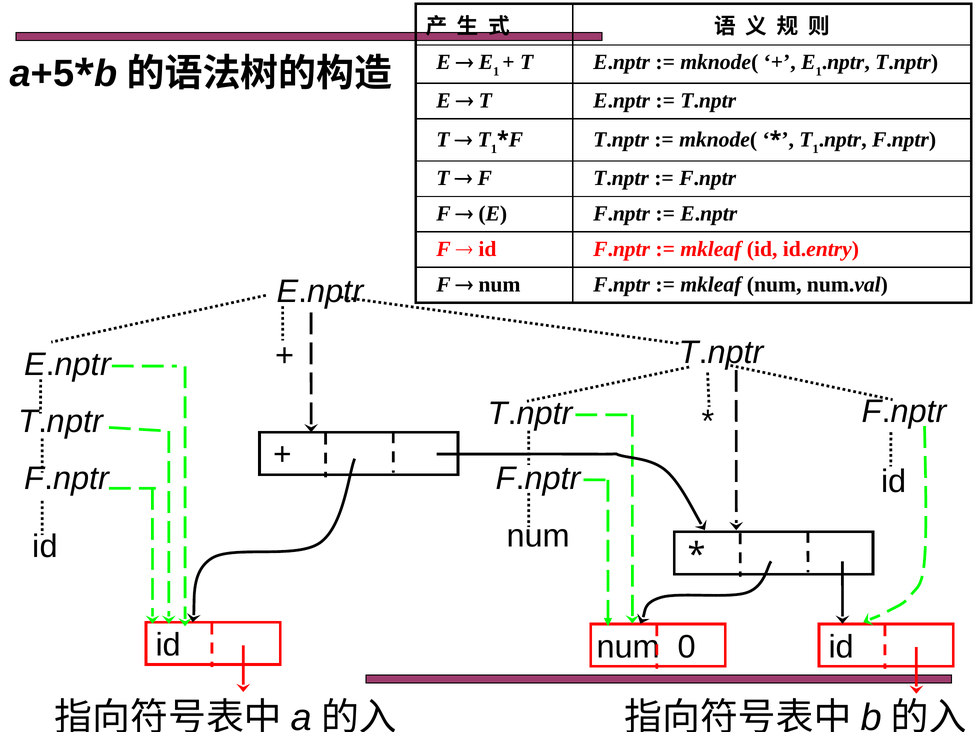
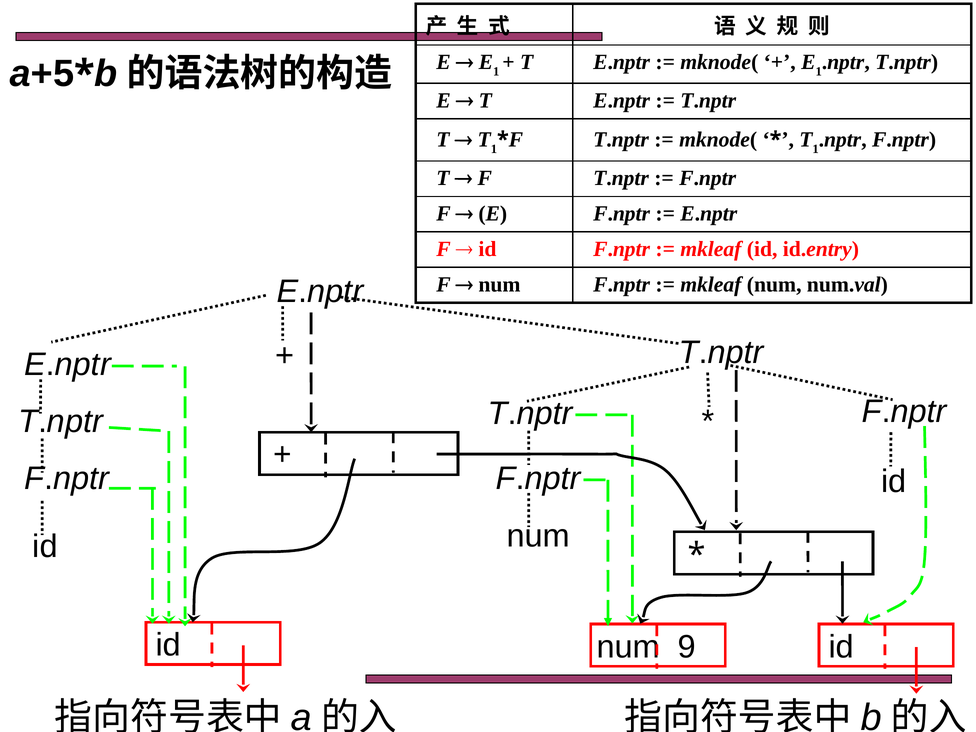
0: 0 -> 9 (687, 647)
